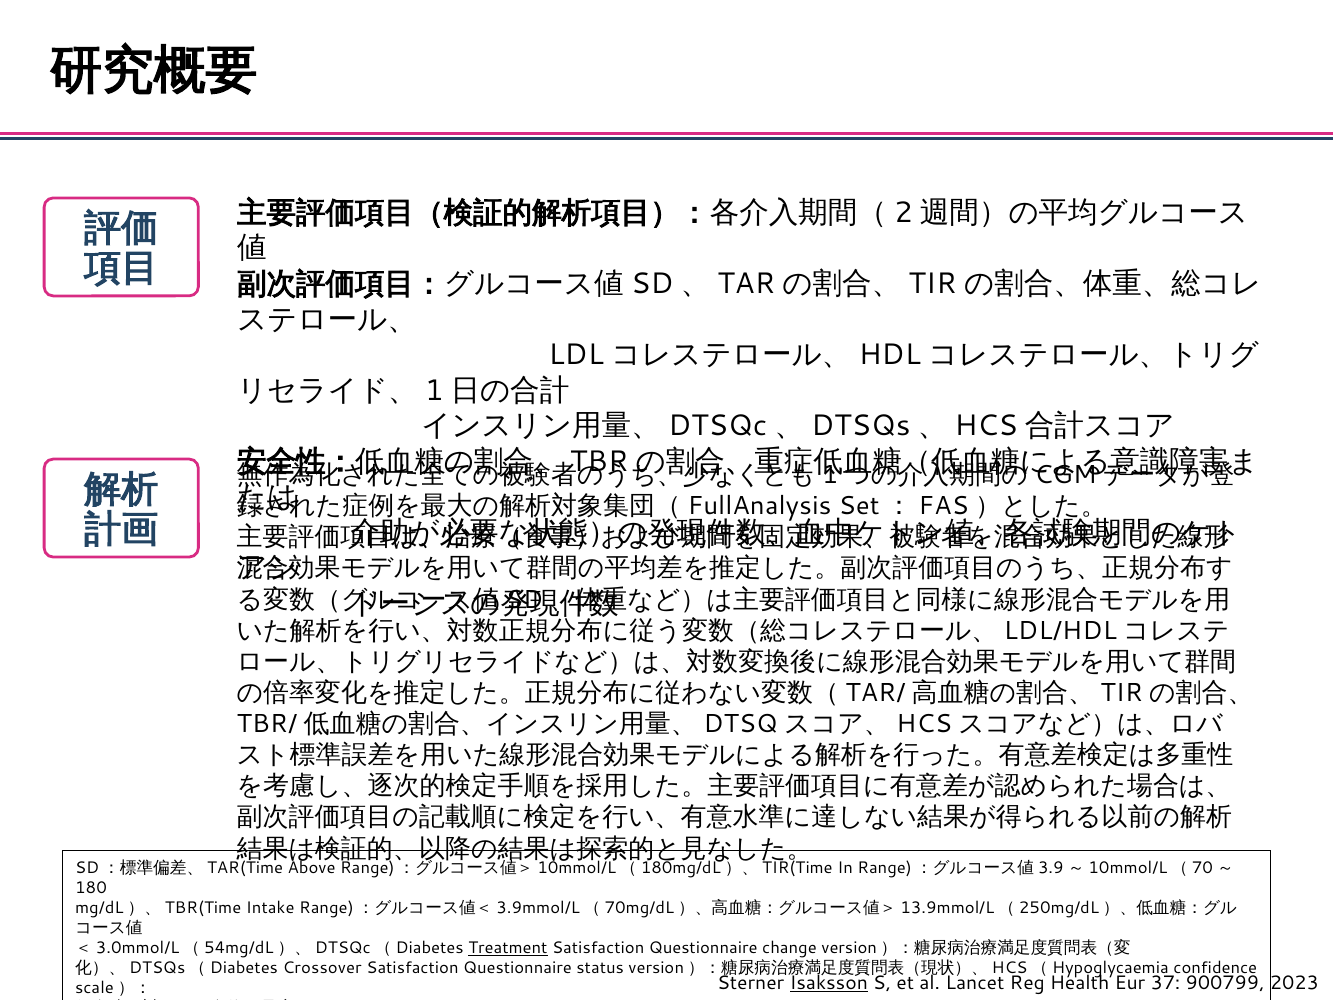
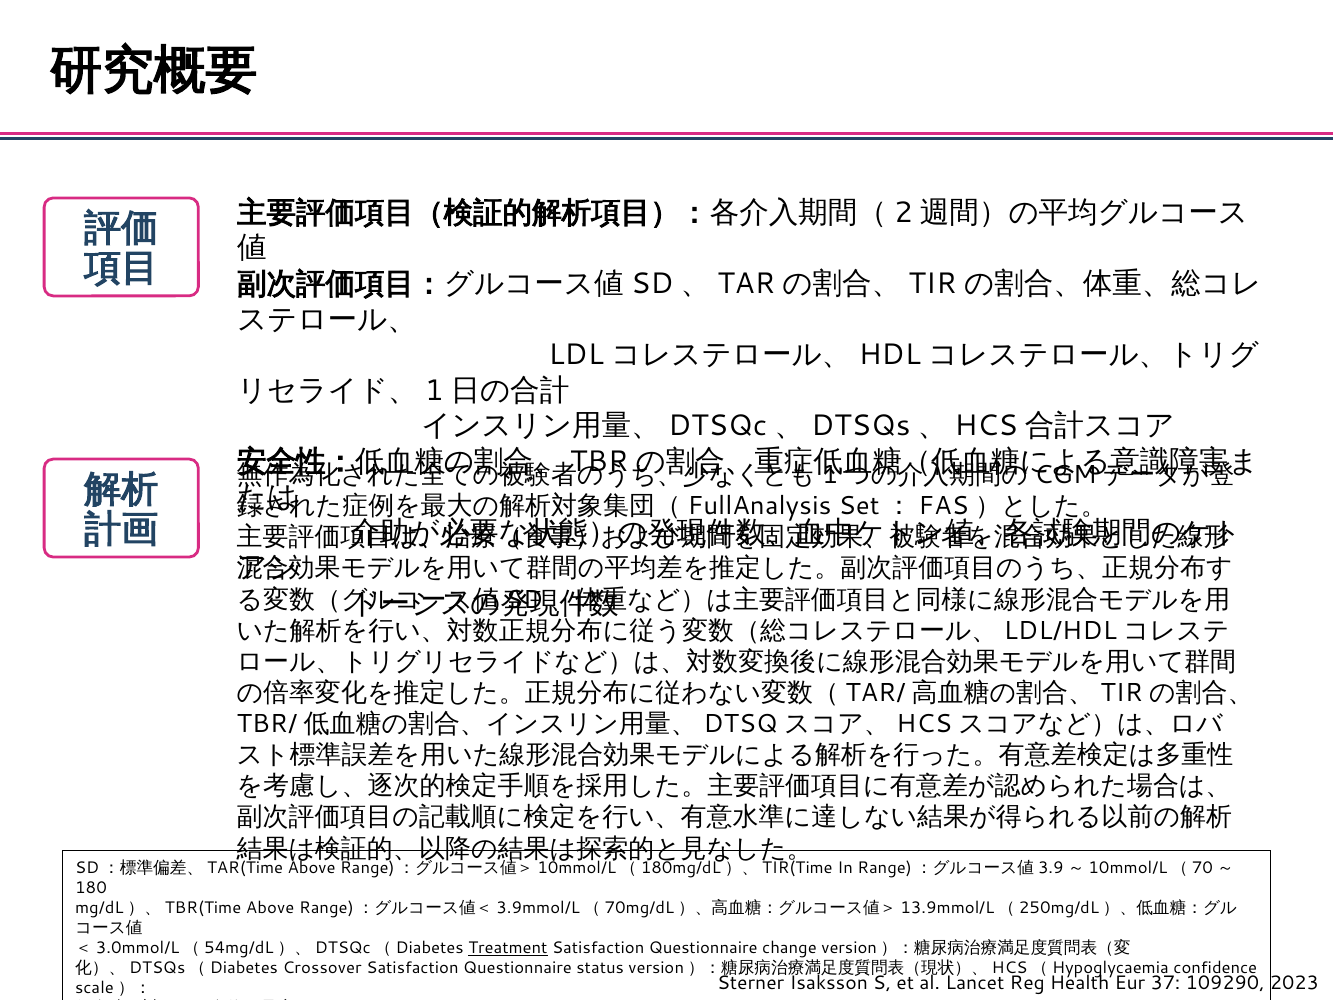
mg/dL）、TBR(Time Intake: Intake -> Above (270, 908)
Isaksson underline: present -> none (829, 983)
900799: 900799 -> 109290 (1225, 983)
